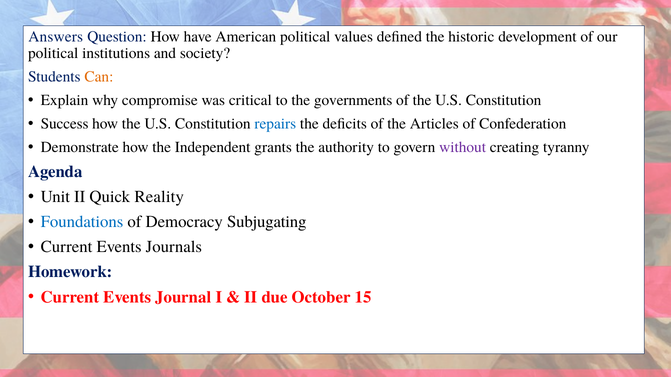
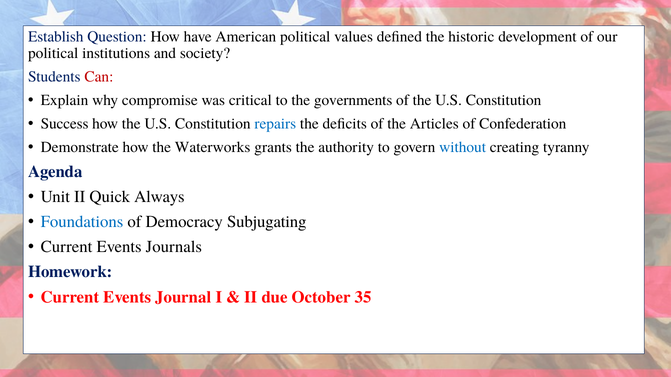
Answers: Answers -> Establish (56, 37)
Can colour: orange -> red (99, 77)
Independent: Independent -> Waterworks (213, 147)
without colour: purple -> blue (463, 147)
Reality: Reality -> Always (159, 197)
15: 15 -> 35 (363, 297)
